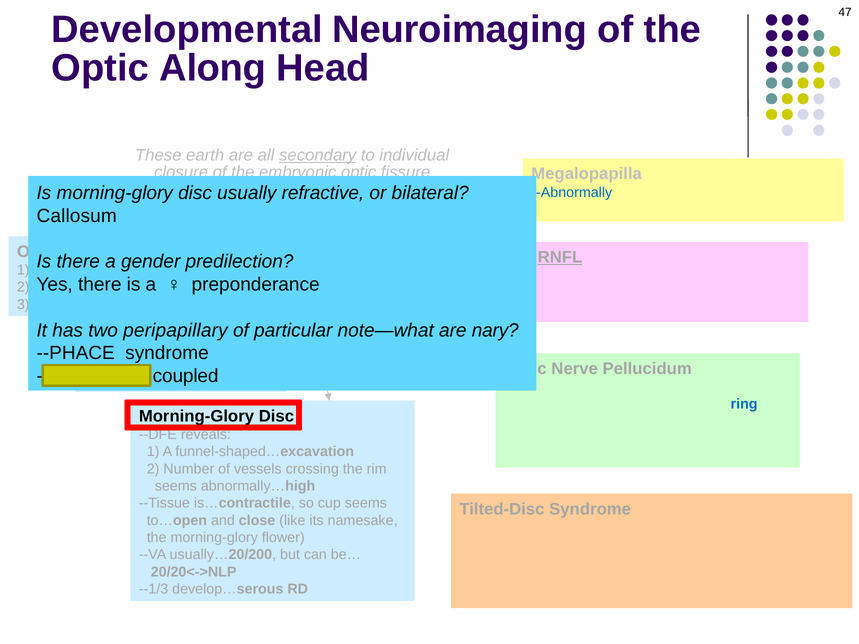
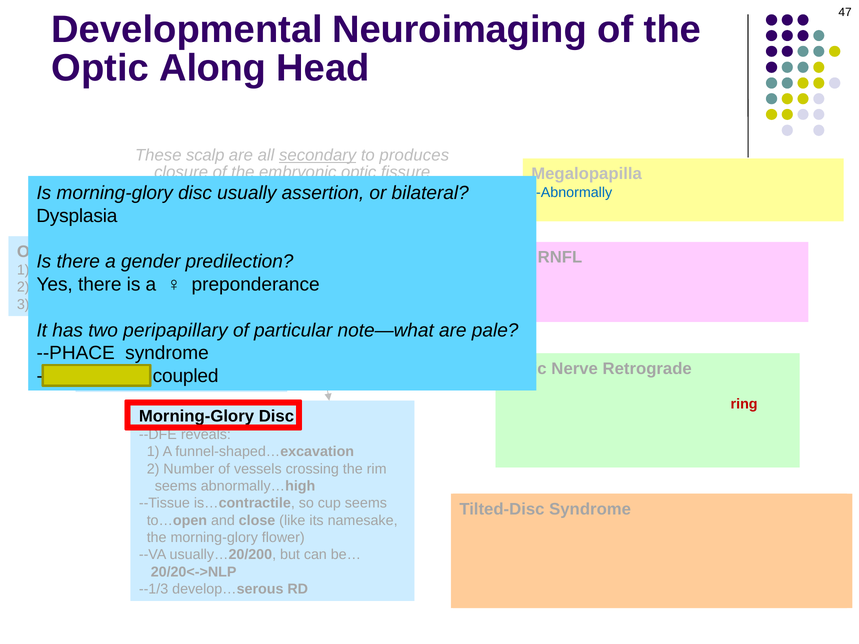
earth: earth -> scalp (205, 155)
individual: individual -> produces (414, 155)
refractive: refractive -> assertion (323, 193)
Callosum: Callosum -> Dysplasia (77, 216)
RNFL underline: present -> none (560, 257)
are nary: nary -> pale (495, 330)
Pellucidum: Pellucidum -> Retrograde (647, 369)
ring colour: blue -> red (744, 404)
